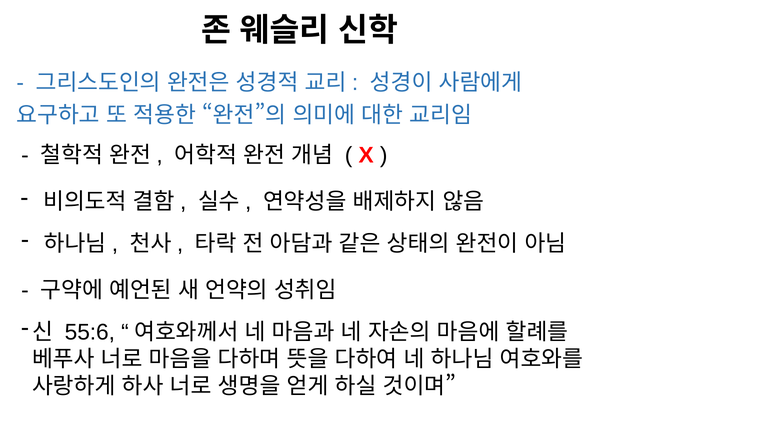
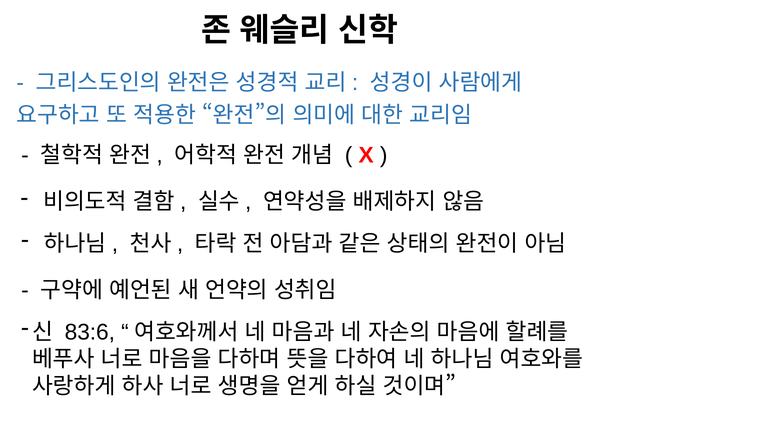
55:6: 55:6 -> 83:6 (90, 333)
